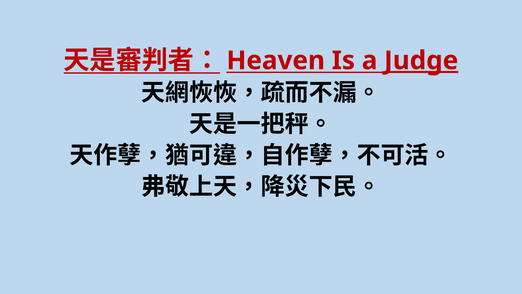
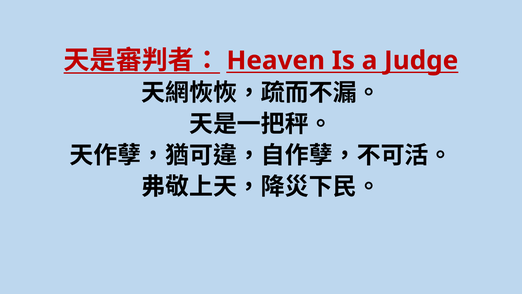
Judge underline: present -> none (421, 60)
